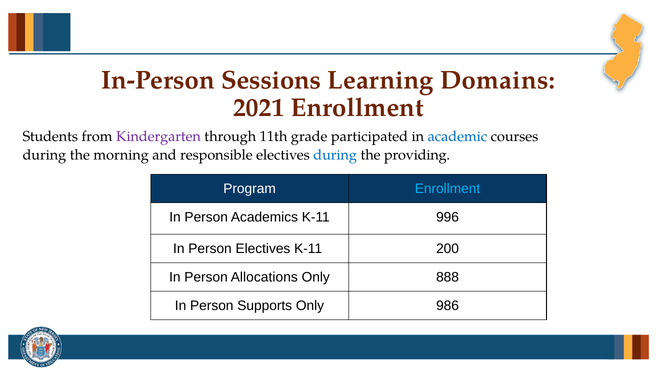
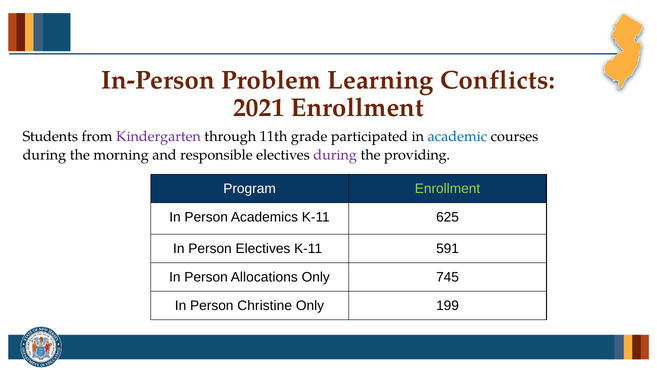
Sessions: Sessions -> Problem (271, 80)
Domains: Domains -> Conflicts (498, 80)
during colour: blue -> purple (335, 155)
Enrollment colour: light blue -> light green (447, 188)
996: 996 -> 625 (448, 217)
200: 200 -> 591 (448, 249)
888: 888 -> 745 (448, 277)
Supports: Supports -> Christine (265, 305)
986: 986 -> 199 (448, 305)
